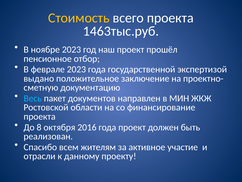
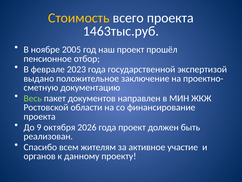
ноябре 2023: 2023 -> 2005 (71, 49)
Весь colour: light blue -> light green (33, 98)
8: 8 -> 9 (39, 127)
2016: 2016 -> 2026 (87, 127)
отрасли: отрасли -> органов (40, 156)
